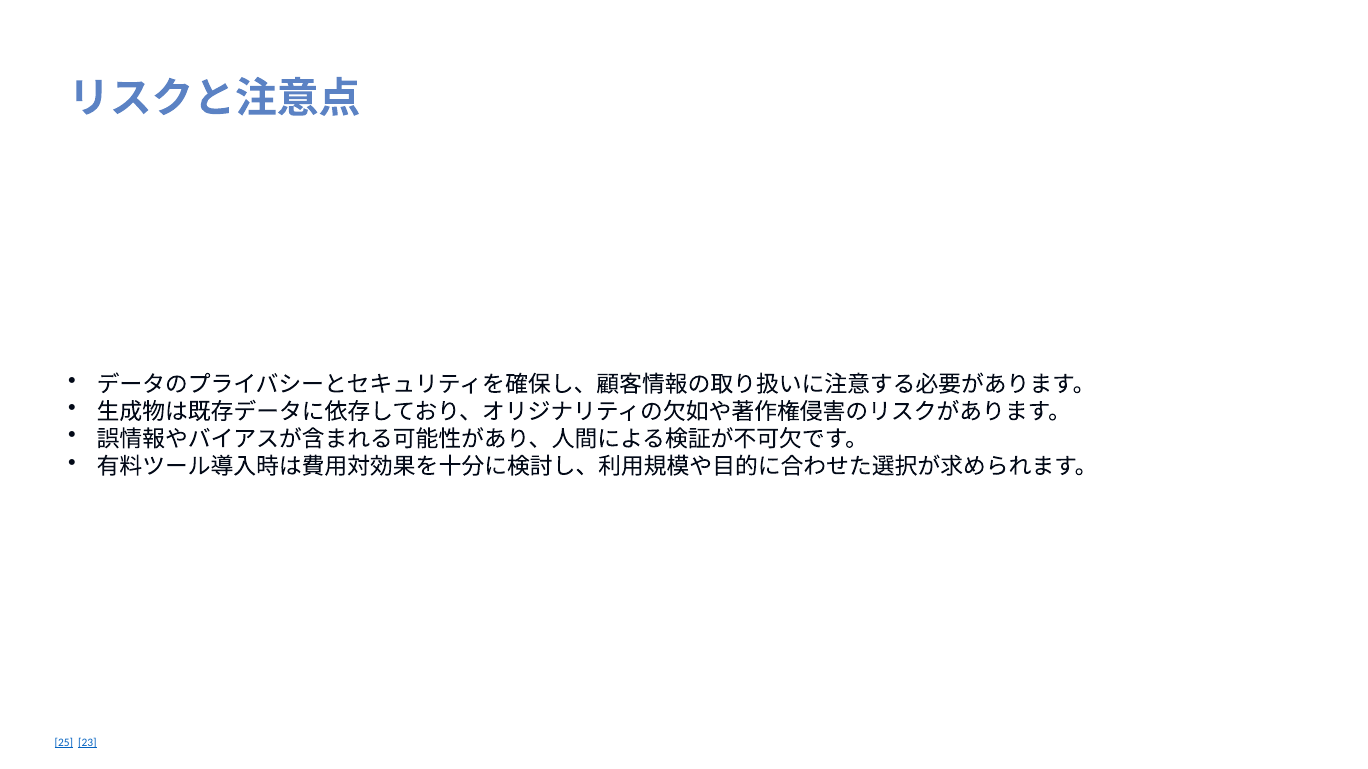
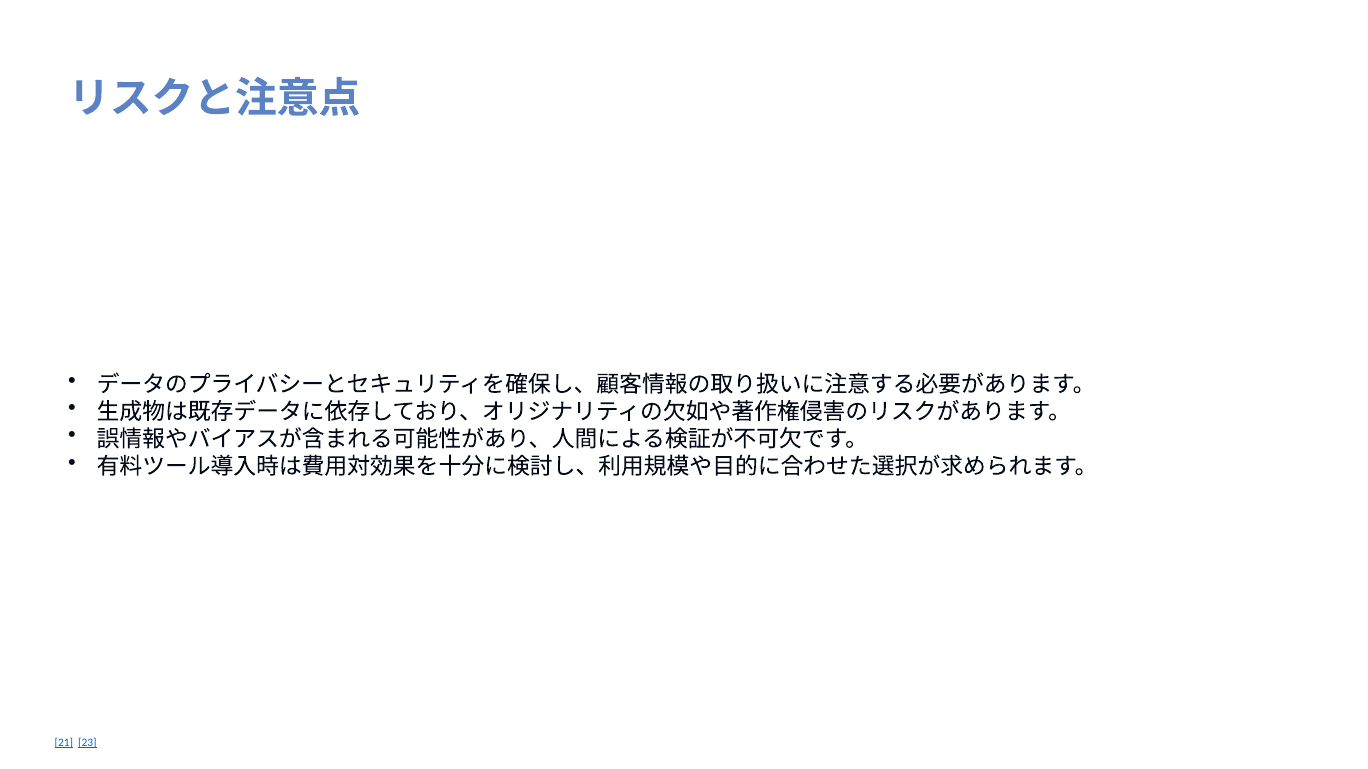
25: 25 -> 21 (64, 743)
